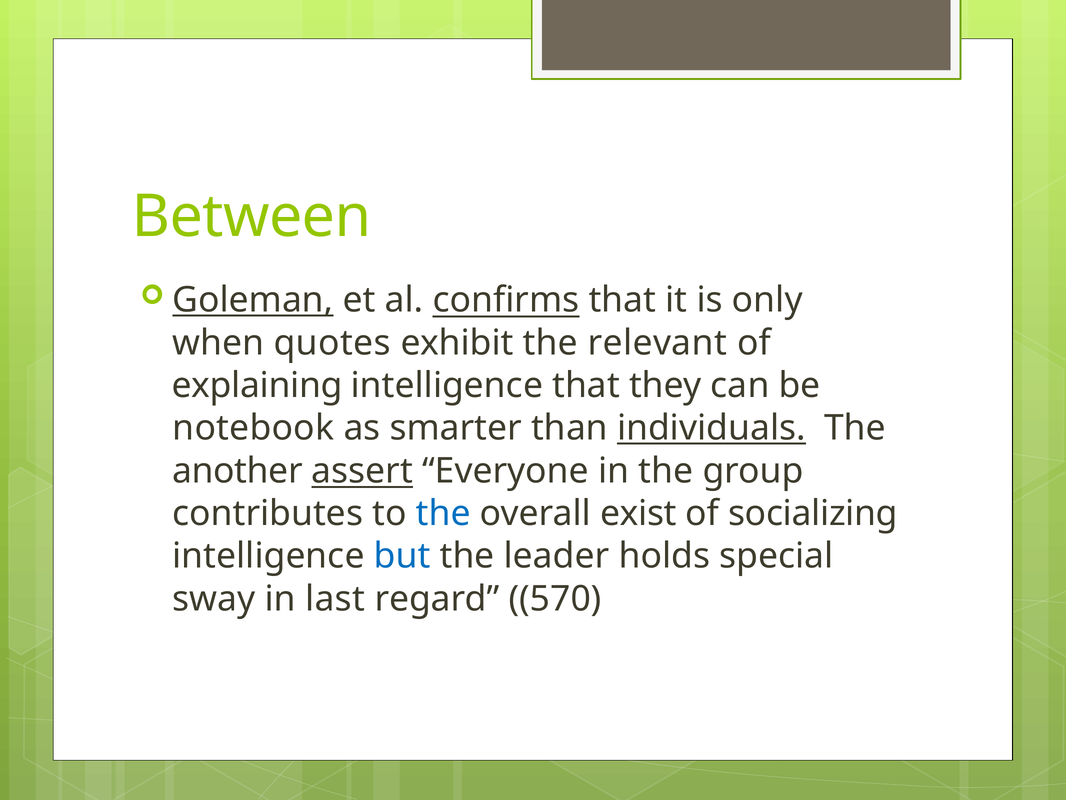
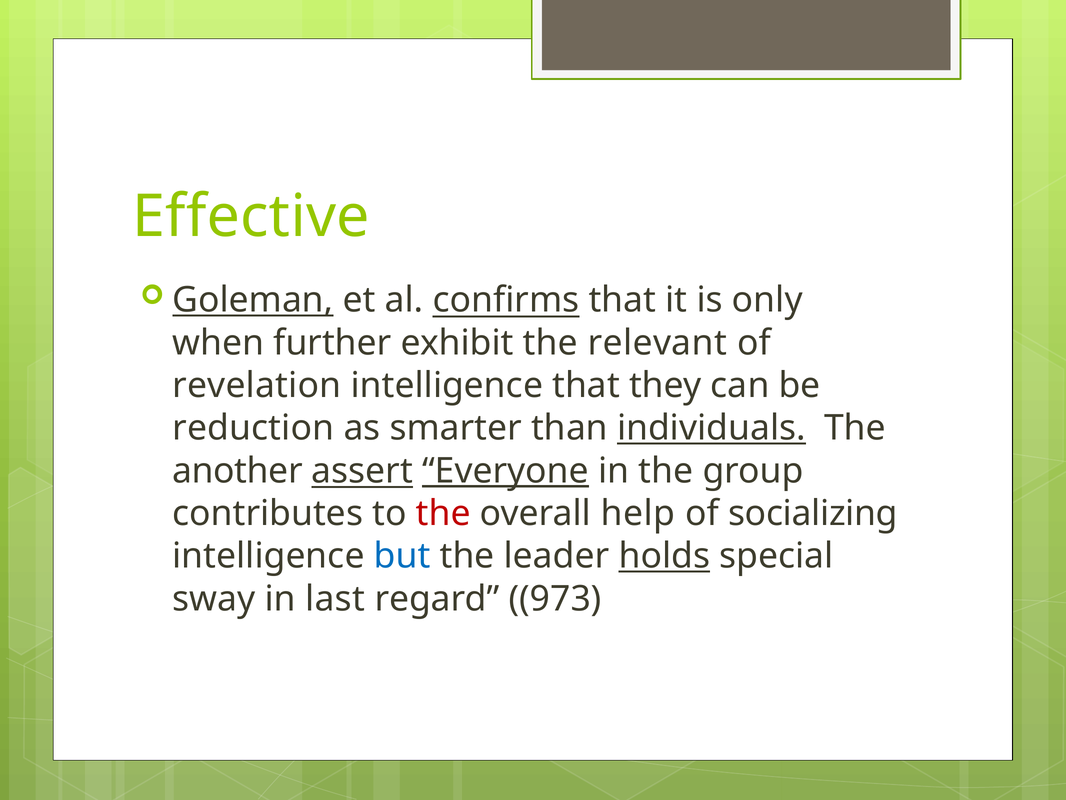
Between: Between -> Effective (251, 216)
quotes: quotes -> further (332, 343)
explaining: explaining -> revelation (257, 385)
notebook: notebook -> reduction (253, 428)
Everyone underline: none -> present (506, 471)
the colour: blue -> red (443, 513)
exist: exist -> help (638, 513)
holds underline: none -> present (664, 556)
570: 570 -> 973 (555, 599)
